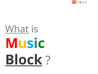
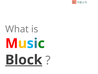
What underline: present -> none (17, 29)
